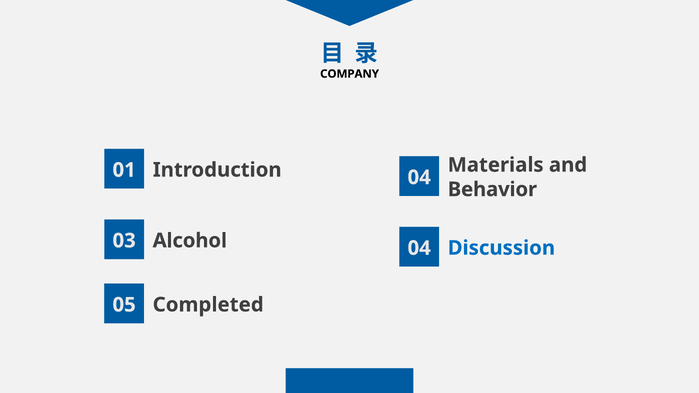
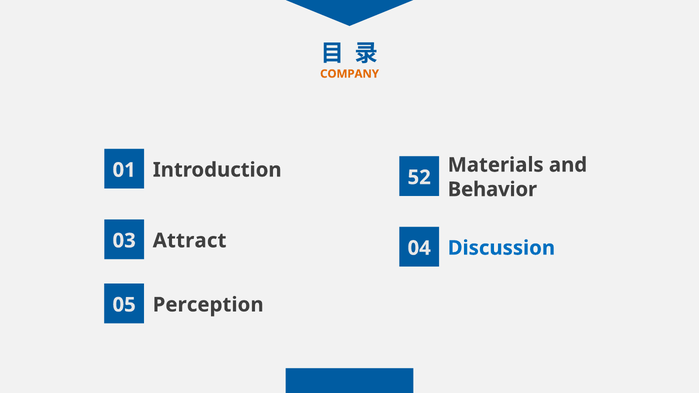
COMPANY colour: black -> orange (350, 74)
Introduction 04: 04 -> 52 (419, 178)
Alcohol: Alcohol -> Attract (190, 241)
Completed: Completed -> Perception (208, 305)
